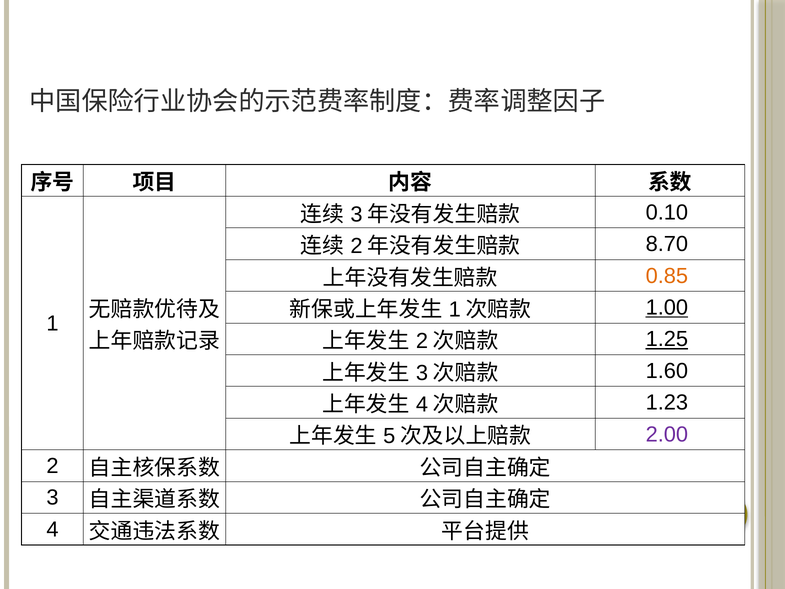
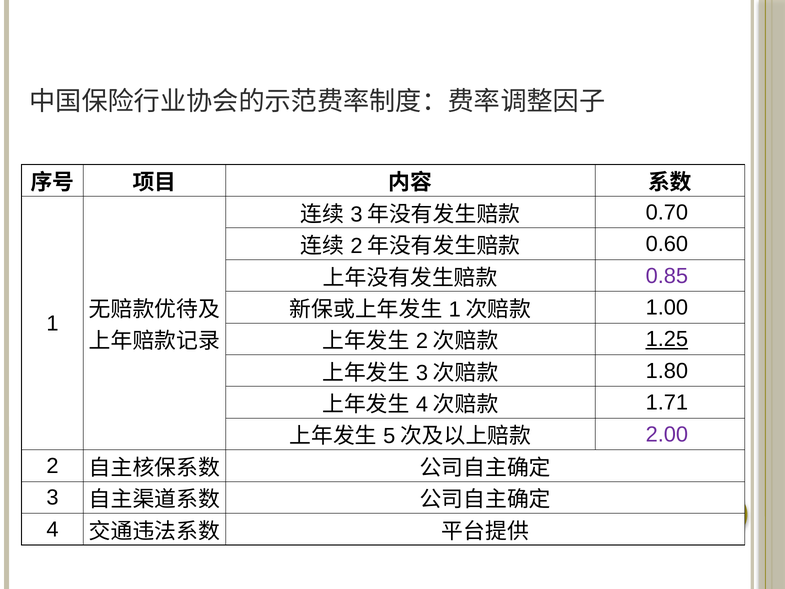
0.10: 0.10 -> 0.70 (667, 212)
8.70: 8.70 -> 0.60 (667, 244)
0.85 colour: orange -> purple (667, 276)
1.00 underline: present -> none (667, 307)
1.60: 1.60 -> 1.80 (667, 371)
1.23: 1.23 -> 1.71 (667, 402)
